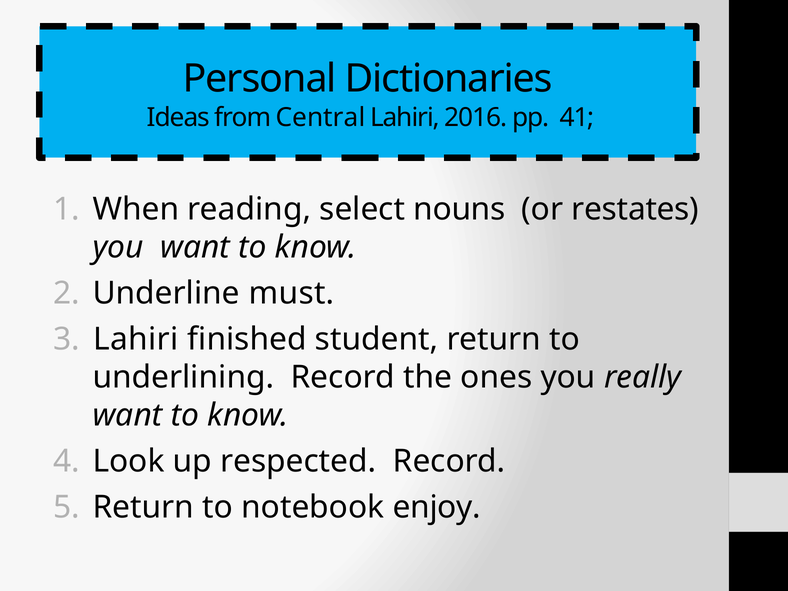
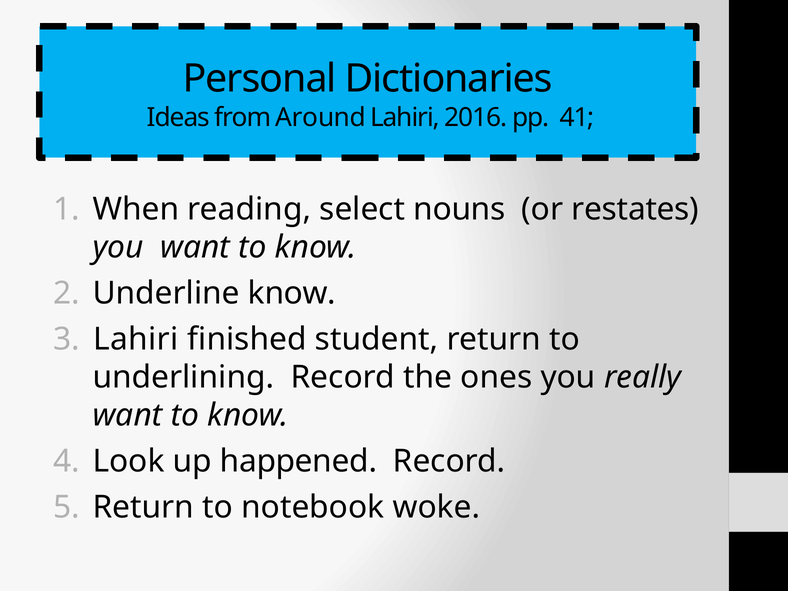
Central: Central -> Around (321, 117)
Underline must: must -> know (292, 293)
respected: respected -> happened (298, 461)
enjoy: enjoy -> woke (436, 507)
